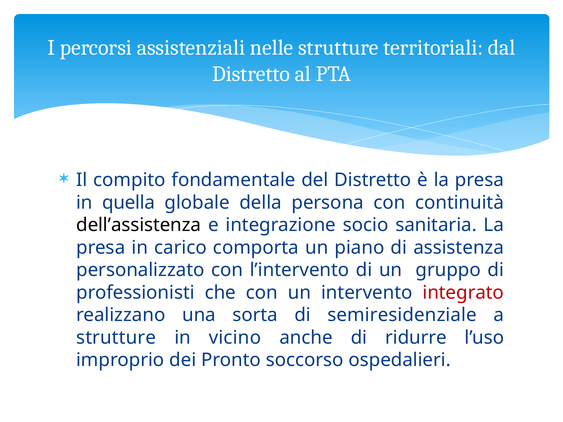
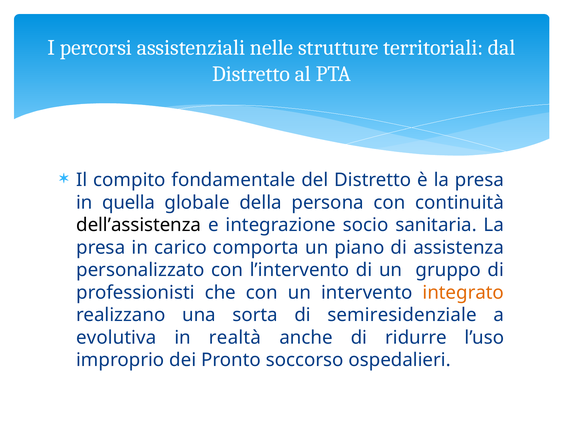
integrato colour: red -> orange (463, 293)
strutture: strutture -> evolutiva (116, 338)
vicino: vicino -> realtà (235, 338)
